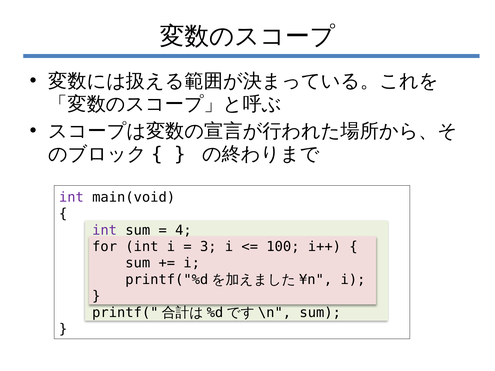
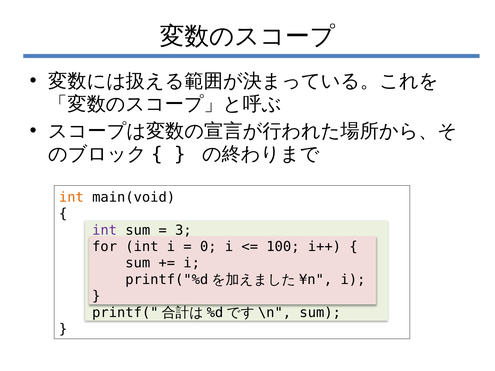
int colour: purple -> orange (71, 197)
4: 4 -> 3 (183, 230)
3: 3 -> 0 (208, 247)
